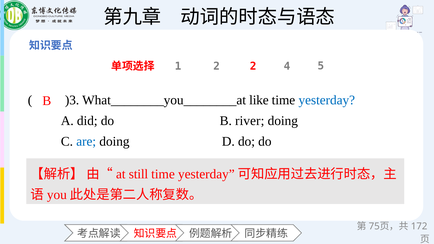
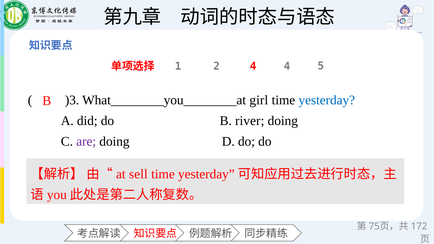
2 2: 2 -> 4 (253, 66)
like: like -> girl (259, 100)
are colour: blue -> purple (86, 141)
still: still -> sell (138, 174)
